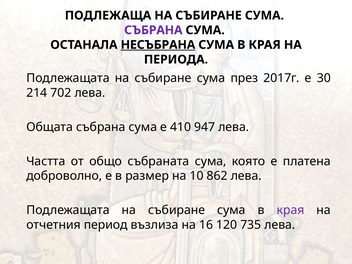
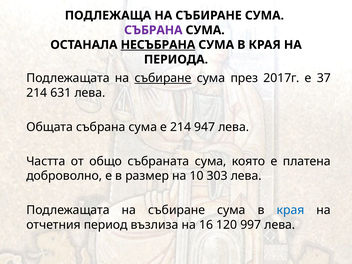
събиране underline: none -> present (163, 78)
30: 30 -> 37 (324, 78)
702: 702 -> 631 (61, 93)
е 410: 410 -> 214 (181, 127)
862: 862 -> 303 (217, 176)
края colour: purple -> blue (291, 210)
735: 735 -> 997 (251, 225)
